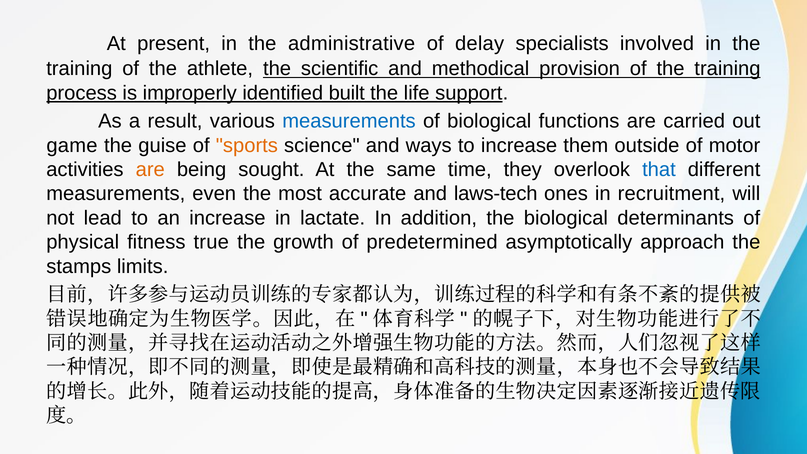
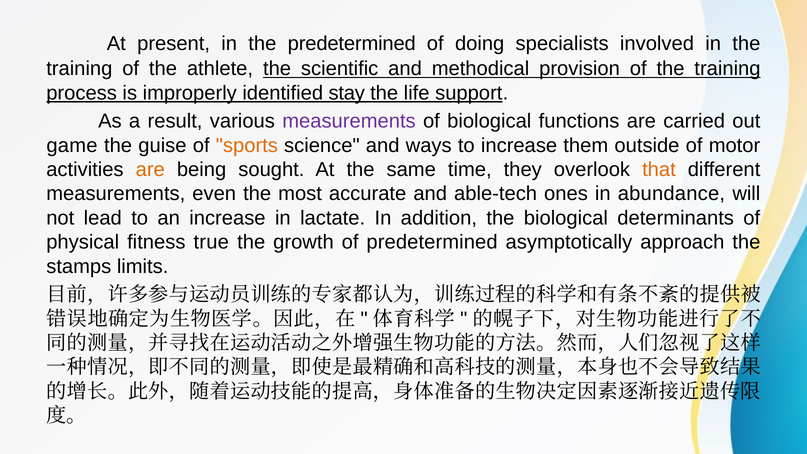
the administrative: administrative -> predetermined (352, 44)
delay: delay -> doing (480, 44)
built: built -> stay (347, 93)
measurements colour: blue -> purple (349, 121)
that colour: blue -> orange (659, 170)
laws-tech: laws-tech -> able-tech (496, 194)
recruitment: recruitment -> abundance (671, 194)
